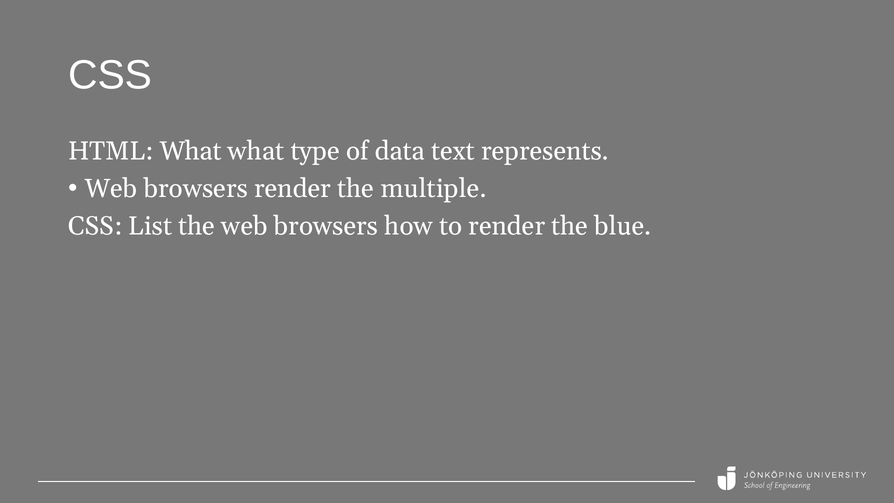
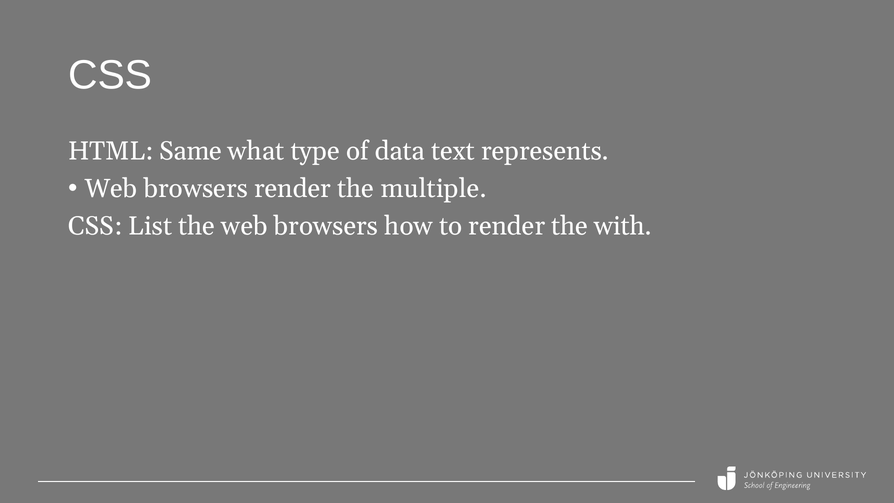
HTML What: What -> Same (191, 151)
blue: blue -> with (623, 226)
